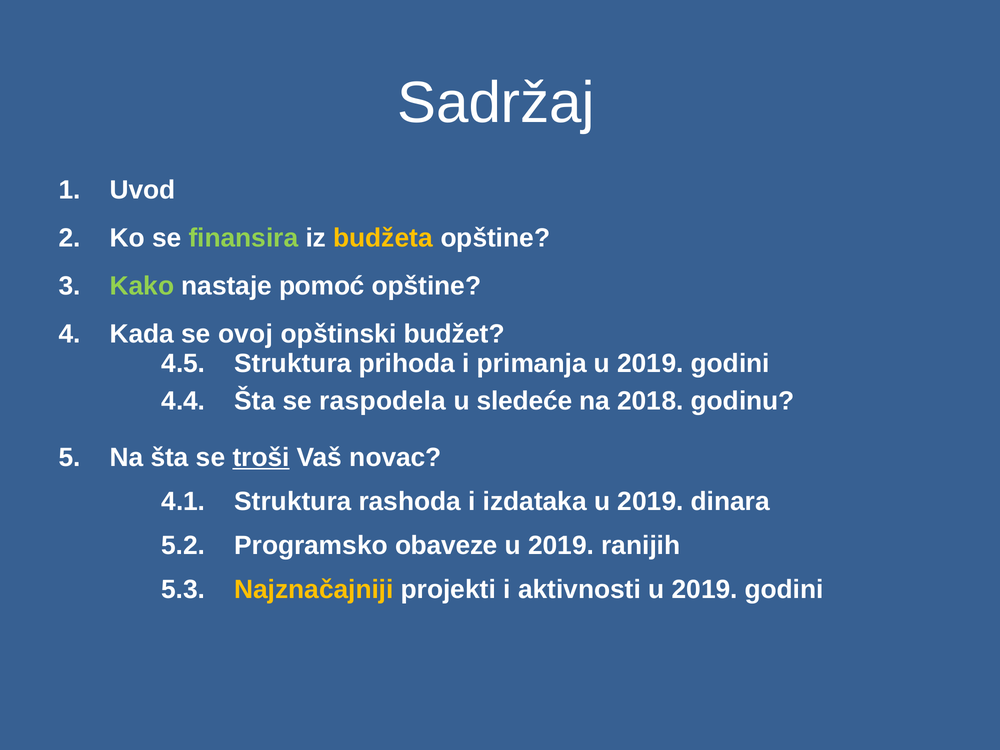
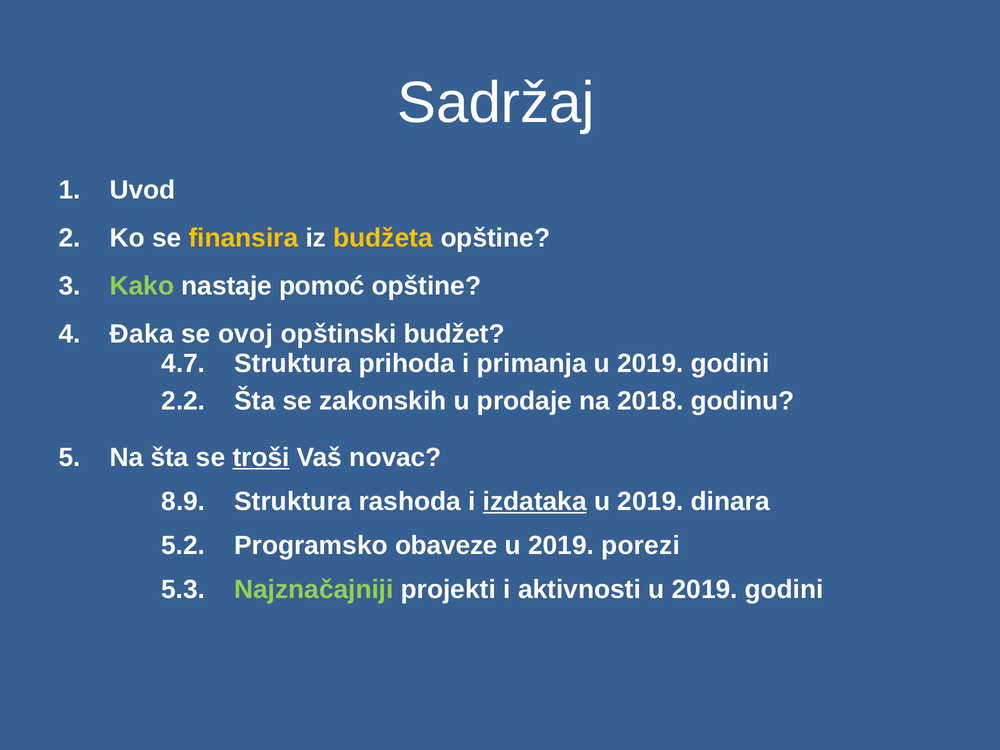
finansira colour: light green -> yellow (243, 238)
Kada: Kada -> Đaka (142, 334)
4.5: 4.5 -> 4.7 (183, 364)
4.4: 4.4 -> 2.2 (183, 401)
raspodela: raspodela -> zakonskih (383, 401)
sledeće: sledeće -> prodaje (525, 401)
4.1: 4.1 -> 8.9 (183, 502)
izdataka underline: none -> present (535, 502)
ranijih: ranijih -> porezi (641, 546)
Najznačajniji colour: yellow -> light green (314, 590)
